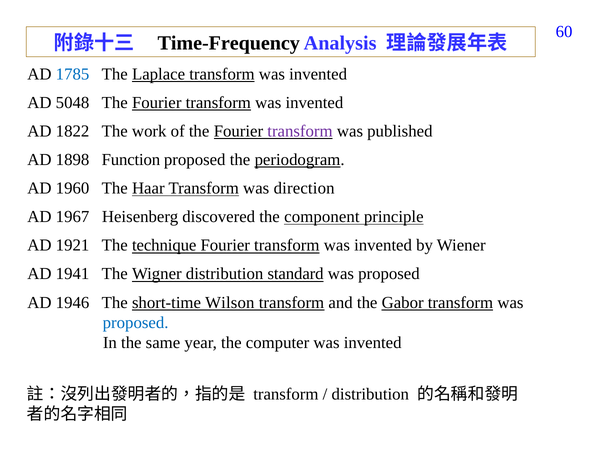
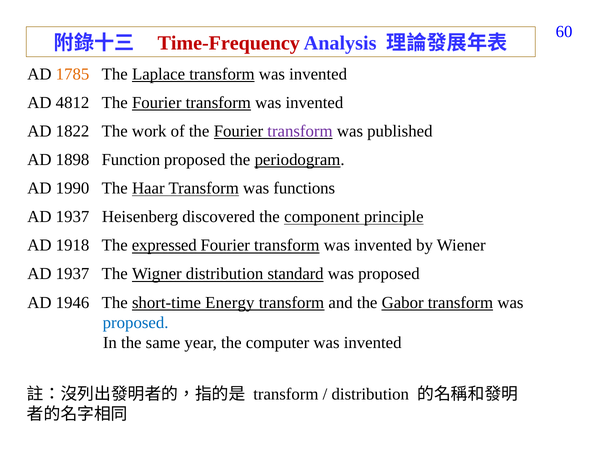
Time-Frequency colour: black -> red (229, 43)
1785 colour: blue -> orange (73, 74)
5048: 5048 -> 4812 (73, 103)
1960: 1960 -> 1990 (73, 188)
direction: direction -> functions (304, 188)
1967: 1967 -> 1937 (73, 217)
1921: 1921 -> 1918 (73, 245)
technique: technique -> expressed (164, 245)
1941: 1941 -> 1937 (73, 274)
Wilson: Wilson -> Energy (230, 302)
